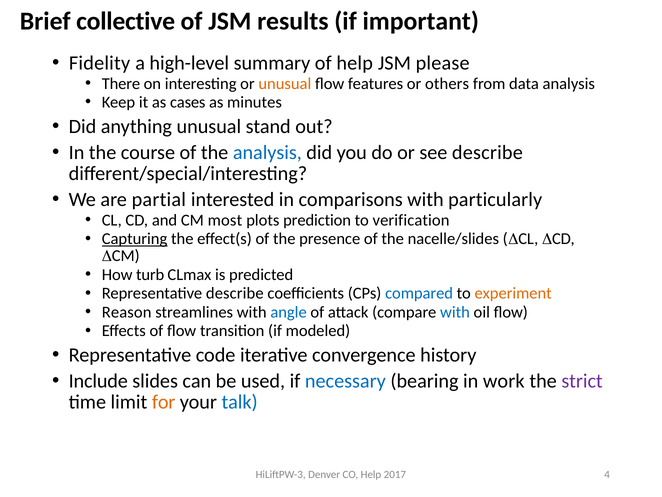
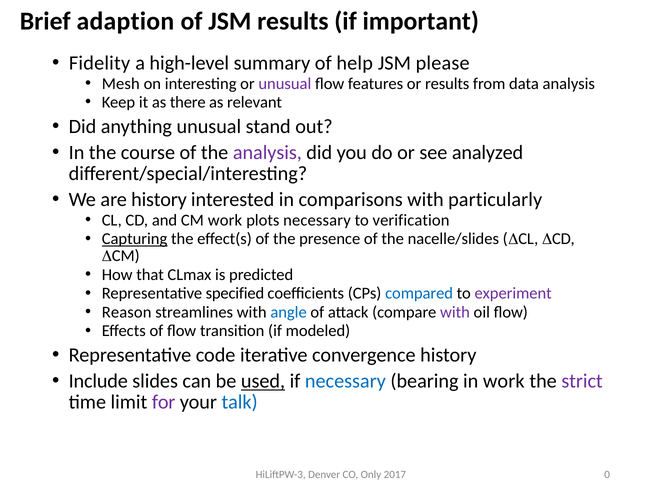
collective: collective -> adaption (125, 21)
There: There -> Mesh (121, 83)
unusual colour: orange -> purple (285, 83)
or others: others -> results (447, 83)
cases: cases -> there (188, 102)
minutes: minutes -> relevant (255, 102)
analysis colour: blue -> purple (267, 153)
see describe: describe -> analyzed (488, 153)
are partial: partial -> history (159, 199)
CM most: most -> work (225, 220)
plots prediction: prediction -> necessary (317, 220)
turb: turb -> that (150, 274)
Representative describe: describe -> specified (235, 293)
experiment colour: orange -> purple (513, 293)
with colour: blue -> purple (455, 312)
used underline: none -> present (263, 381)
for colour: orange -> purple (164, 402)
CO Help: Help -> Only (371, 474)
4: 4 -> 0 (607, 474)
